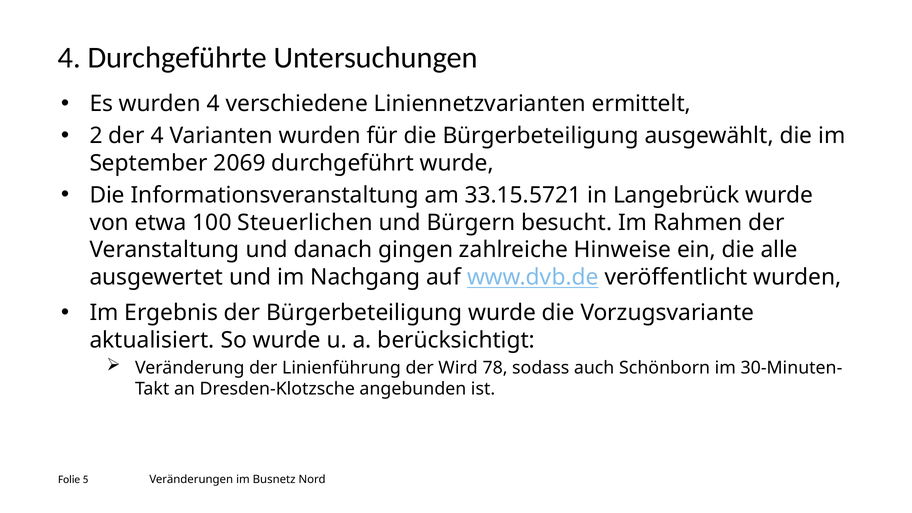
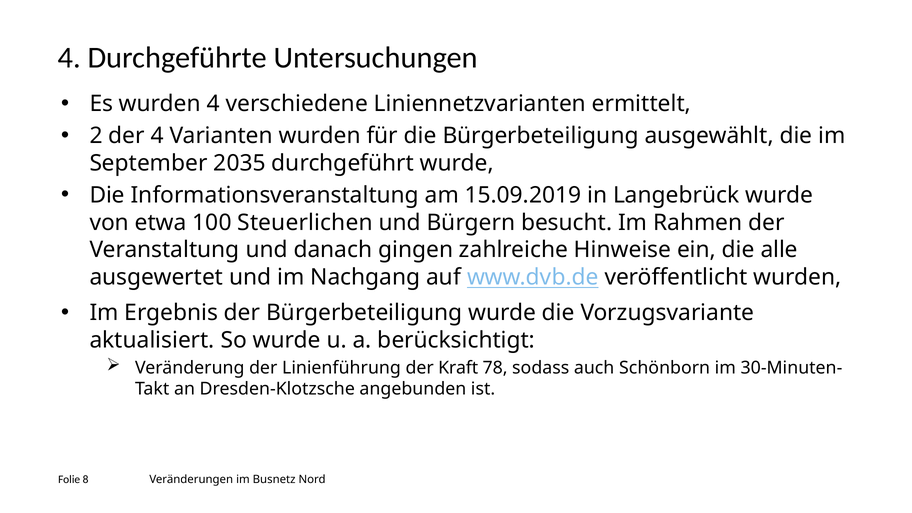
2069: 2069 -> 2035 (240, 163)
33.15.5721: 33.15.5721 -> 15.09.2019 (523, 195)
Wird: Wird -> Kraft (458, 368)
5: 5 -> 8 (86, 480)
